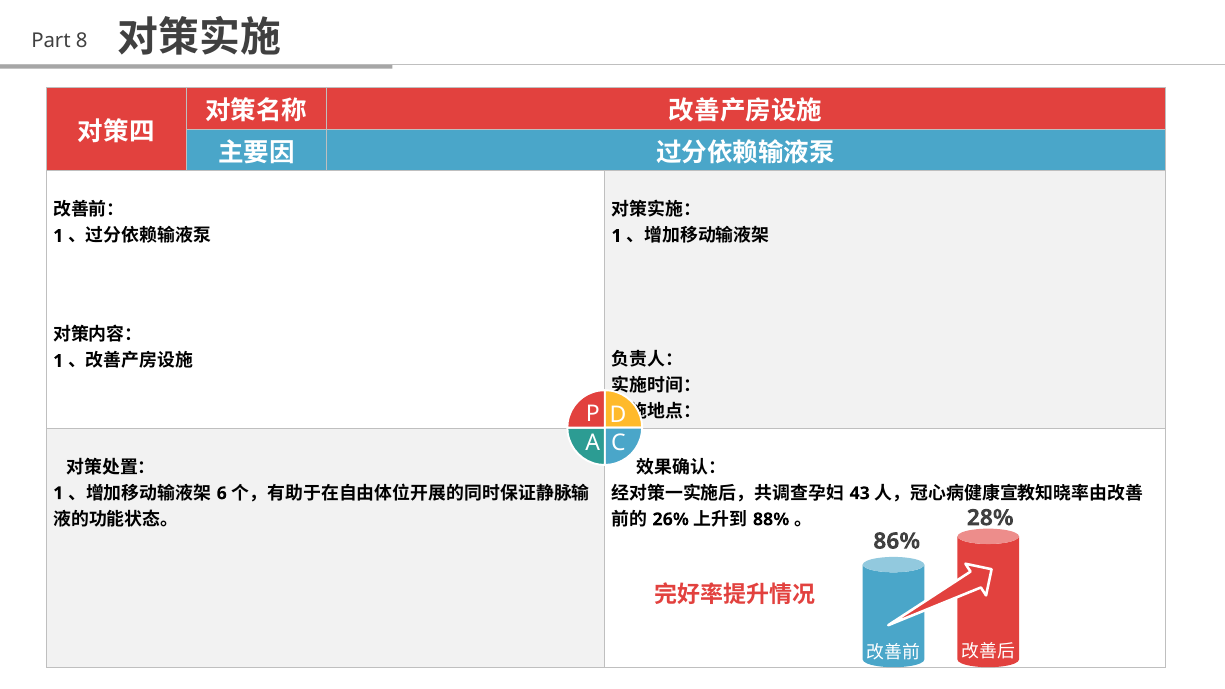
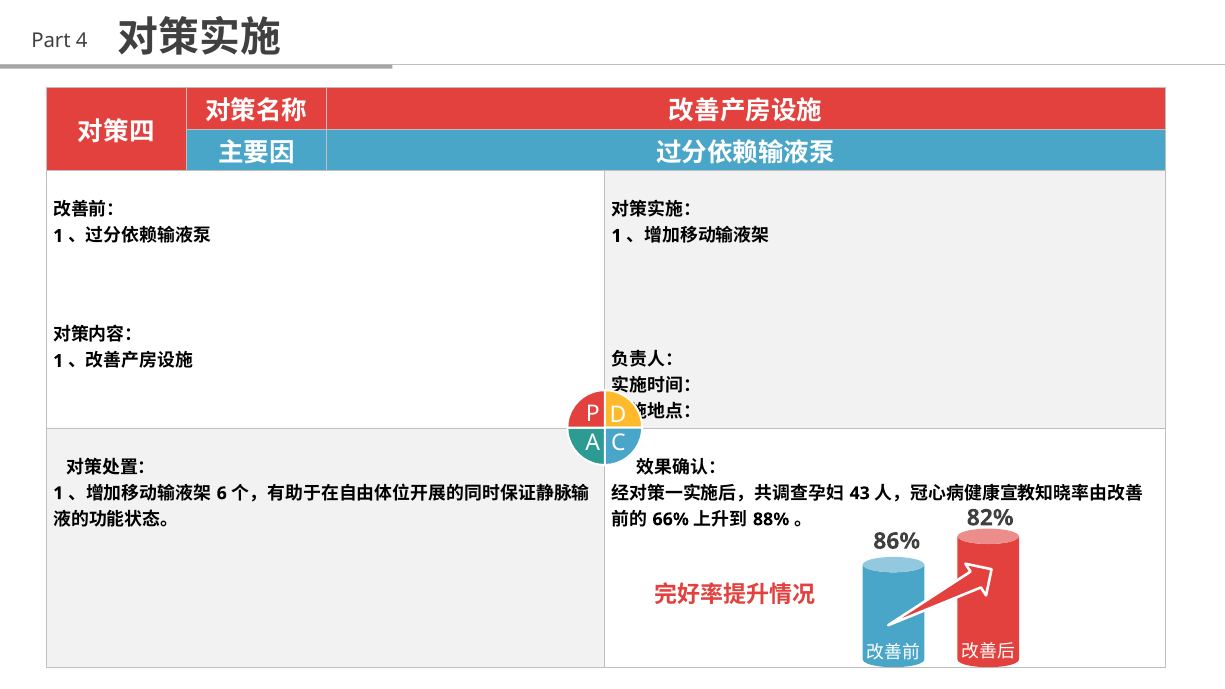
8: 8 -> 4 (82, 40)
26%: 26% -> 66% (671, 519)
28%: 28% -> 82% (990, 518)
